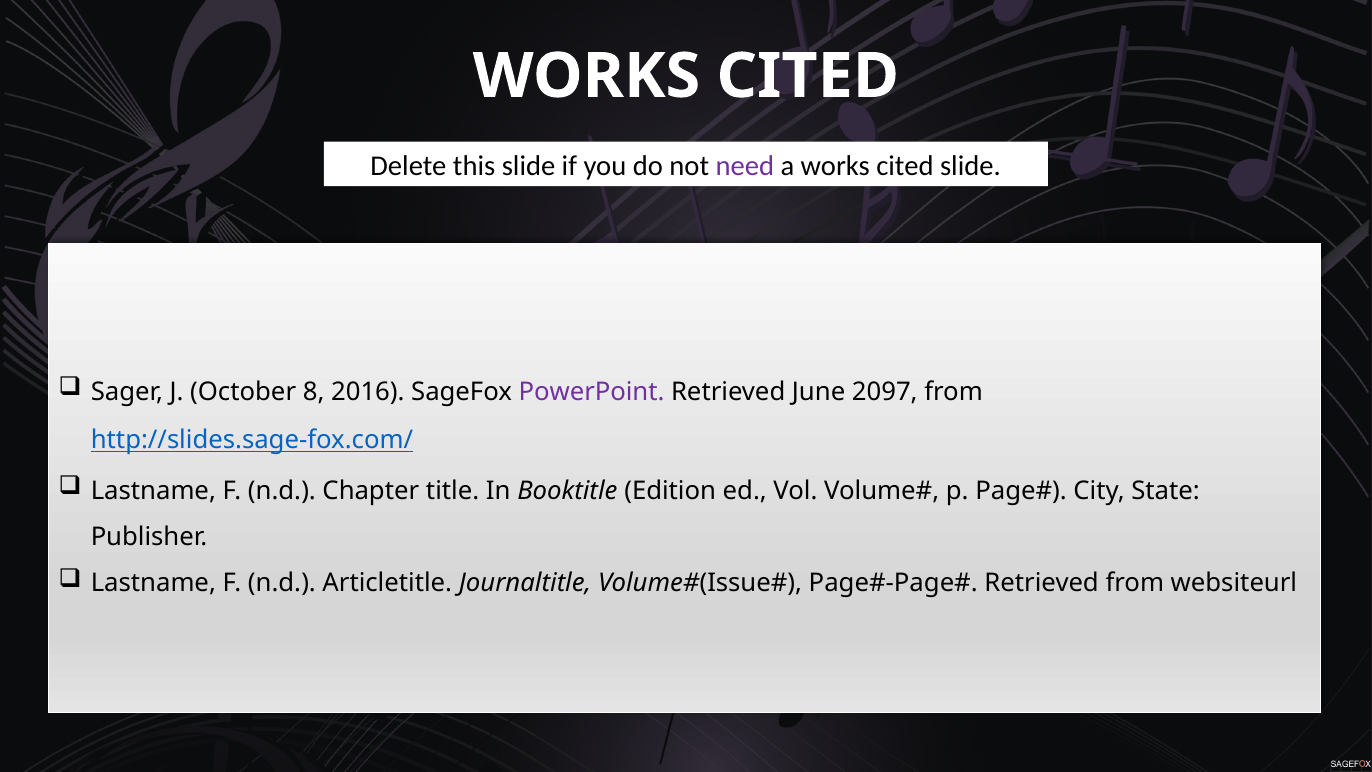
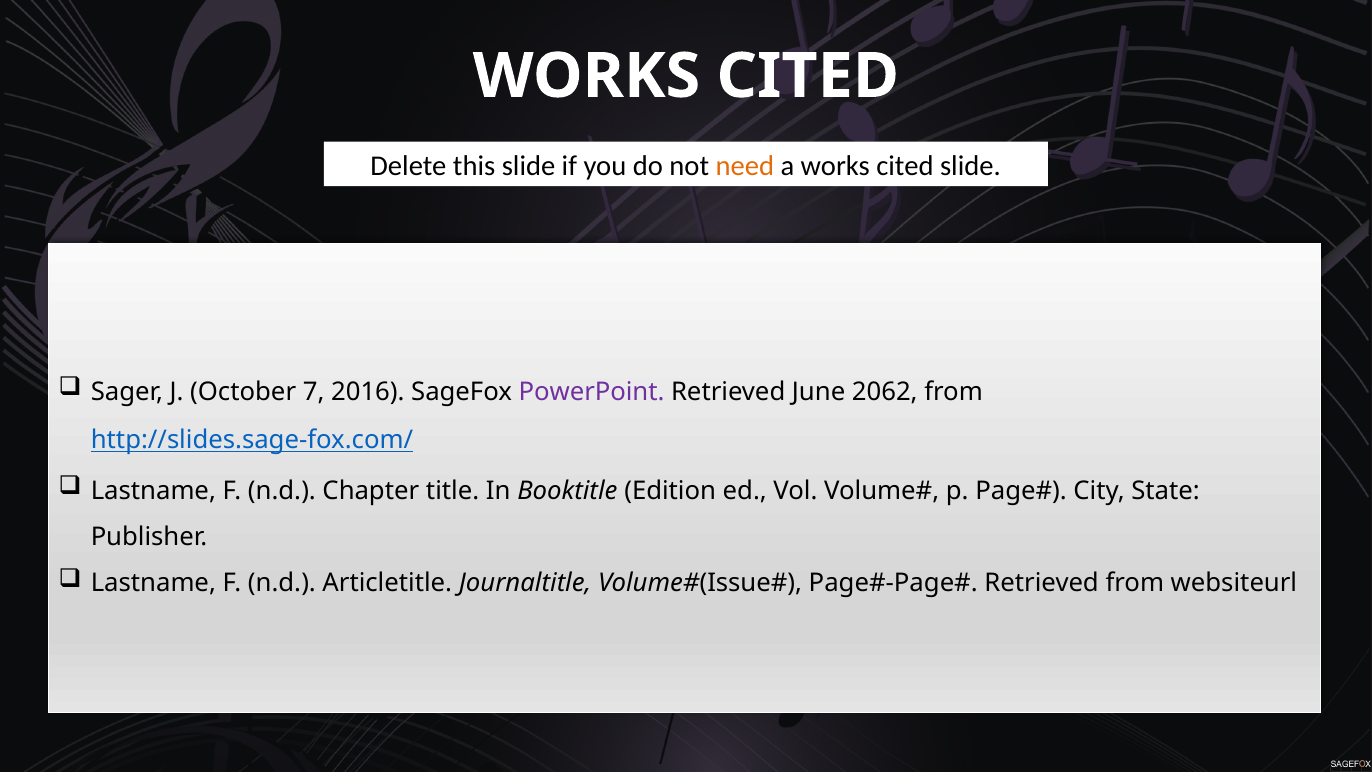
need colour: purple -> orange (745, 166)
8: 8 -> 7 (314, 392)
2097: 2097 -> 2062 (885, 392)
